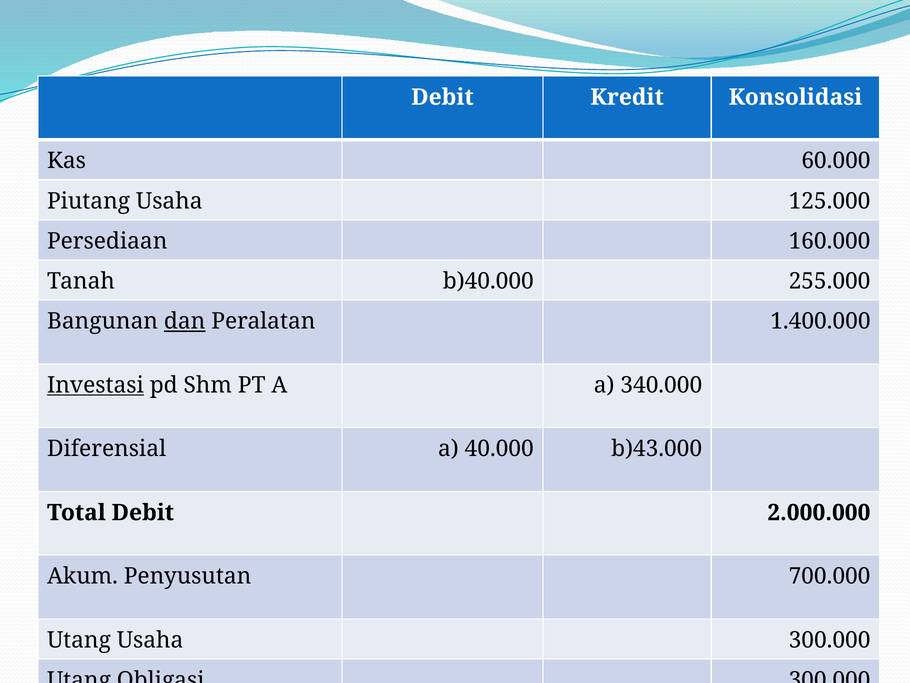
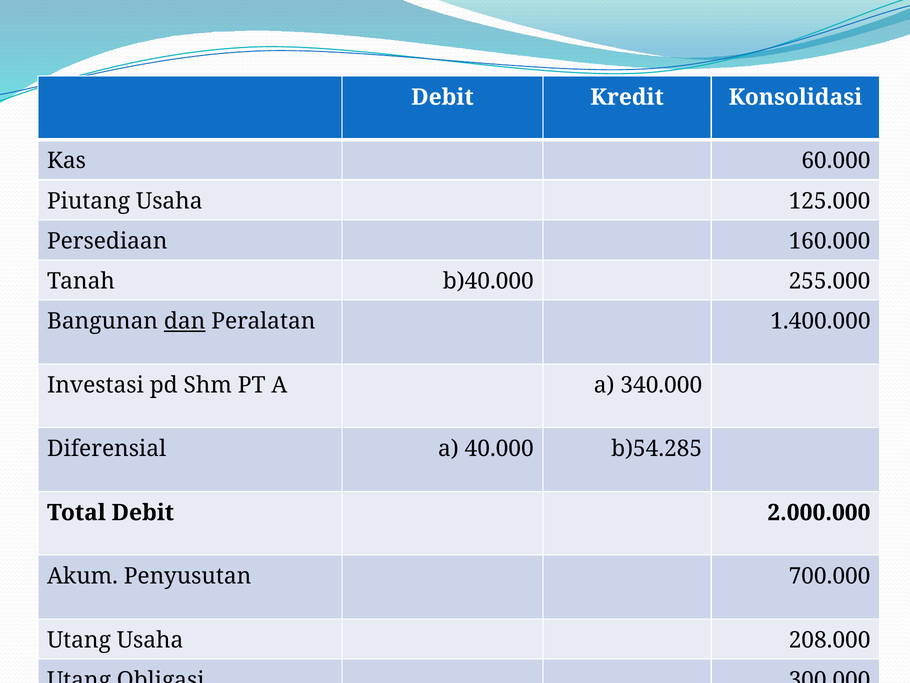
Investasi underline: present -> none (95, 385)
b)43.000: b)43.000 -> b)54.285 (657, 449)
Usaha 300.000: 300.000 -> 208.000 (830, 640)
